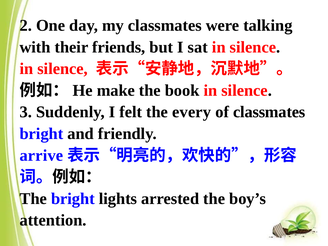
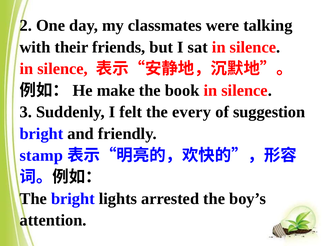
of classmates: classmates -> suggestion (269, 112)
arrive: arrive -> stamp (41, 155)
